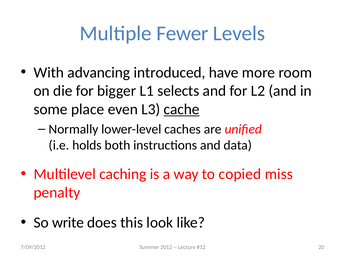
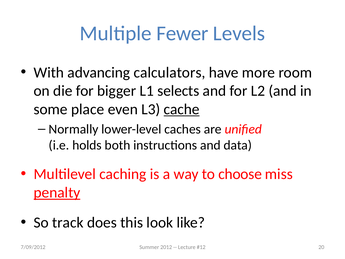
introduced: introduced -> calculators (170, 72)
copied: copied -> choose (240, 174)
penalty underline: none -> present (57, 192)
write: write -> track (68, 222)
